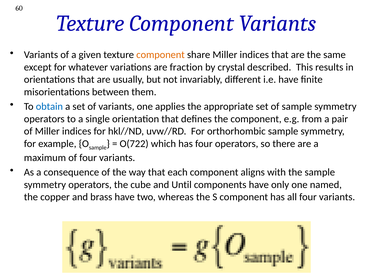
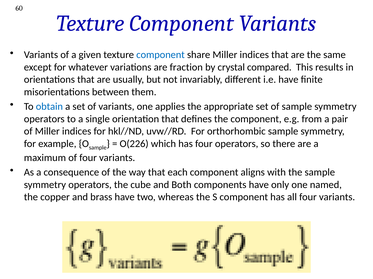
component colour: orange -> blue (161, 55)
described: described -> compared (269, 67)
O(722: O(722 -> O(226 (134, 144)
Until: Until -> Both (182, 185)
